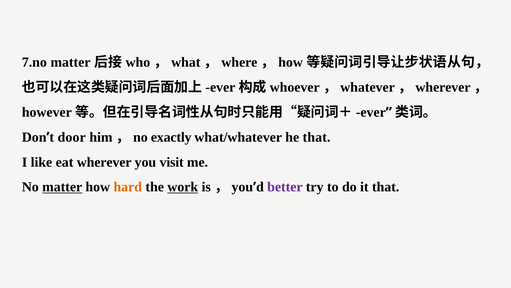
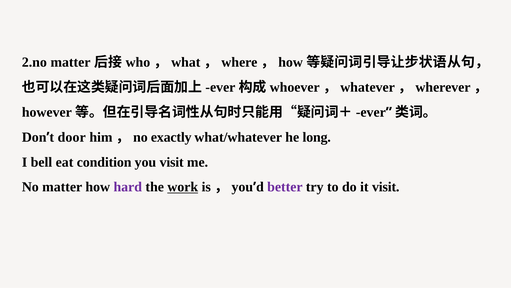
7.no: 7.no -> 2.no (34, 62)
he that: that -> long (317, 137)
like: like -> bell (41, 162)
wherever: wherever -> condition (104, 162)
matter underline: present -> none (62, 187)
hard colour: orange -> purple (128, 187)
it that: that -> visit (386, 187)
